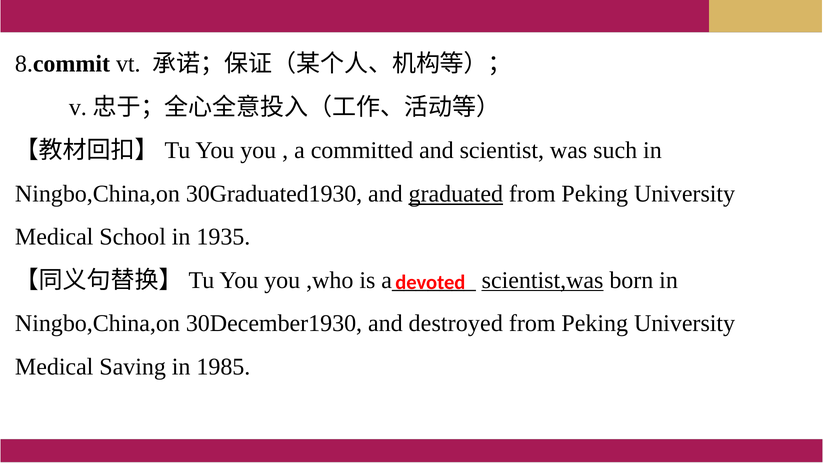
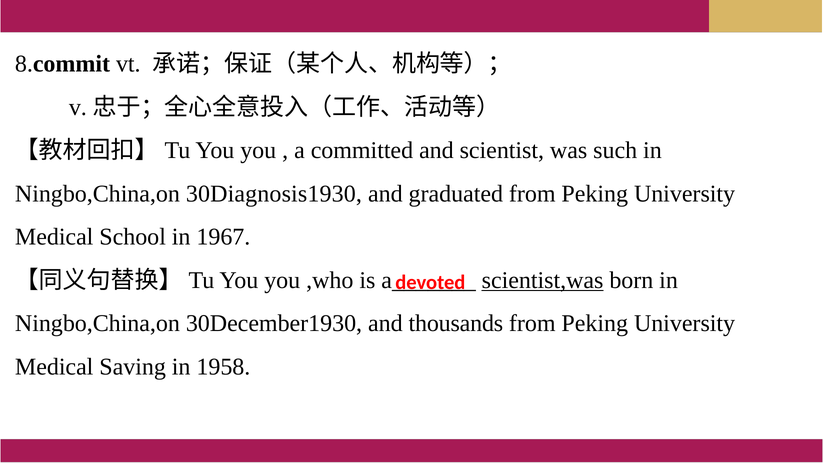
30Graduated1930: 30Graduated1930 -> 30Diagnosis1930 (274, 194)
graduated underline: present -> none (456, 194)
1935: 1935 -> 1967 (223, 237)
destroyed: destroyed -> thousands (456, 323)
1985: 1985 -> 1958 (223, 367)
